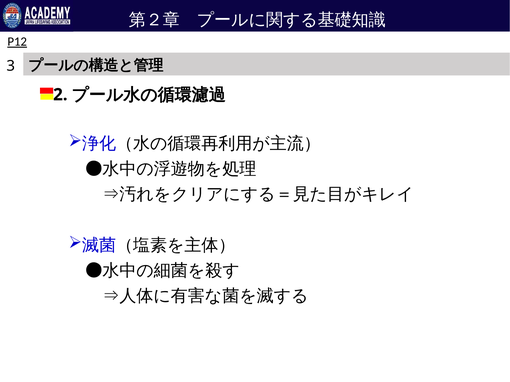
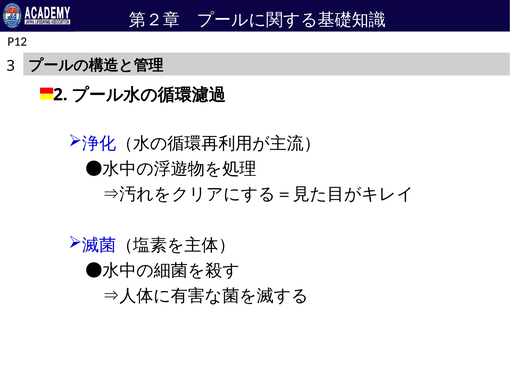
P12 underline: present -> none (17, 42)
